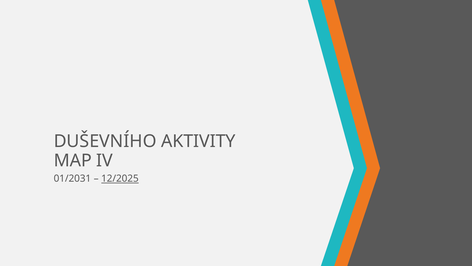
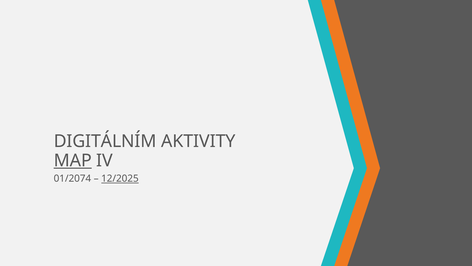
DUŠEVNÍHO: DUŠEVNÍHO -> DIGITÁLNÍM (105, 141)
MAP underline: none -> present (73, 160)
01/2031: 01/2031 -> 01/2074 (72, 178)
